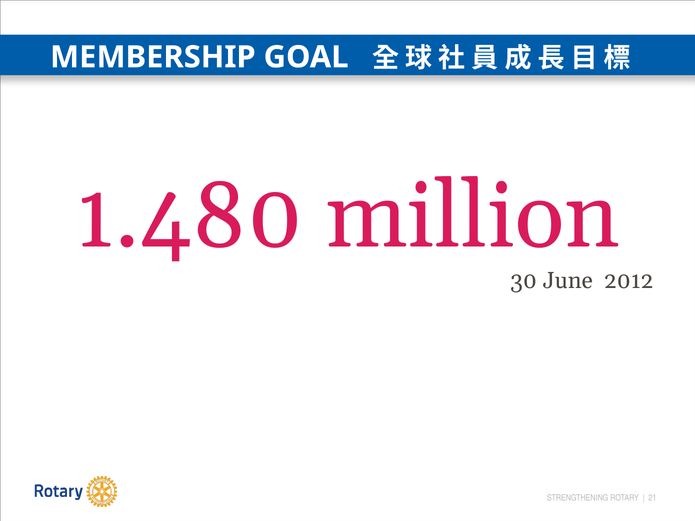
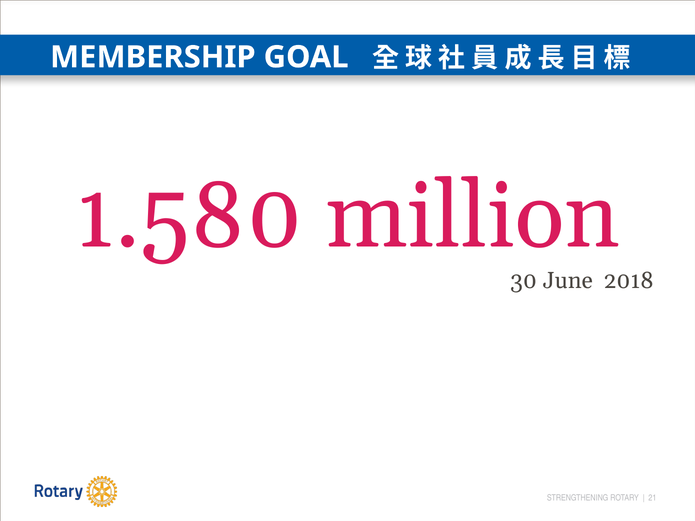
1.480: 1.480 -> 1.580 (189, 216)
2012: 2012 -> 2018 (629, 281)
